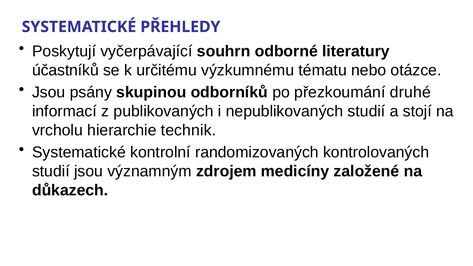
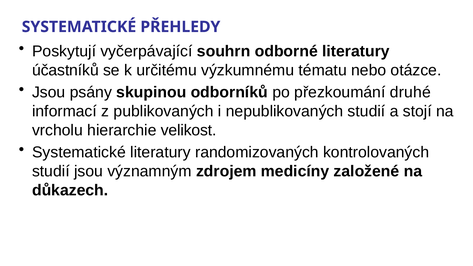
technik: technik -> velikost (189, 130)
Systematické kontrolní: kontrolní -> literatury (160, 152)
